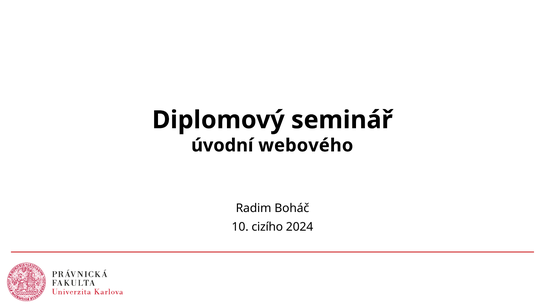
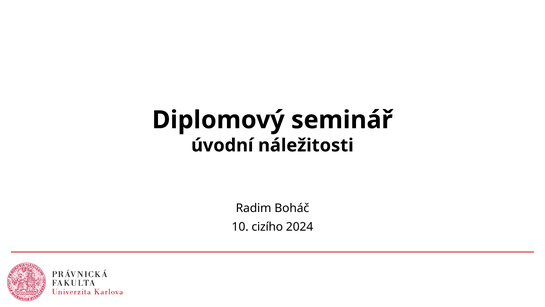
webového: webového -> náležitosti (306, 145)
